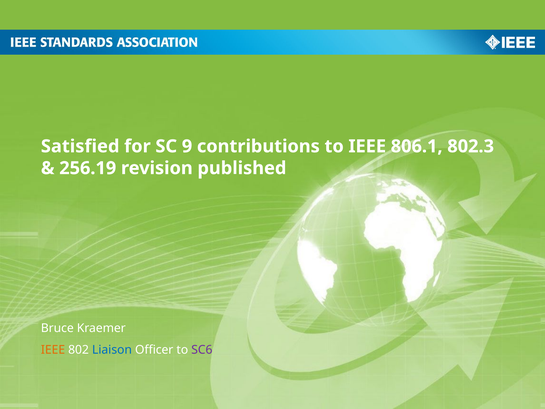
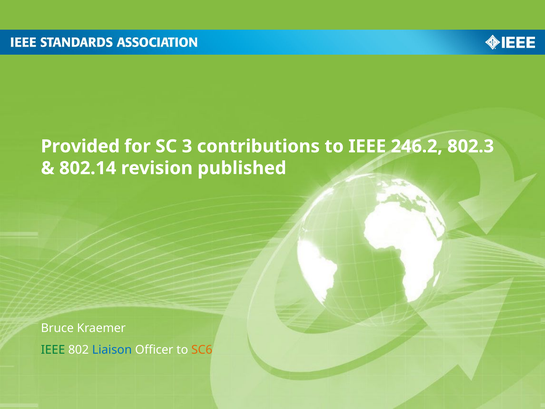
Satisfied: Satisfied -> Provided (80, 146)
9: 9 -> 3 (187, 146)
806.1: 806.1 -> 246.2 (417, 146)
256.19: 256.19 -> 802.14 (88, 168)
IEEE colour: orange -> green (53, 350)
SC6 colour: purple -> orange (202, 350)
